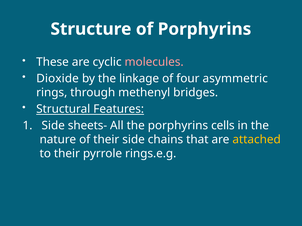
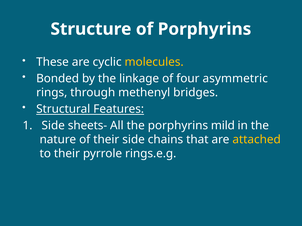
molecules colour: pink -> yellow (154, 62)
Dioxide: Dioxide -> Bonded (58, 79)
cells: cells -> mild (223, 126)
